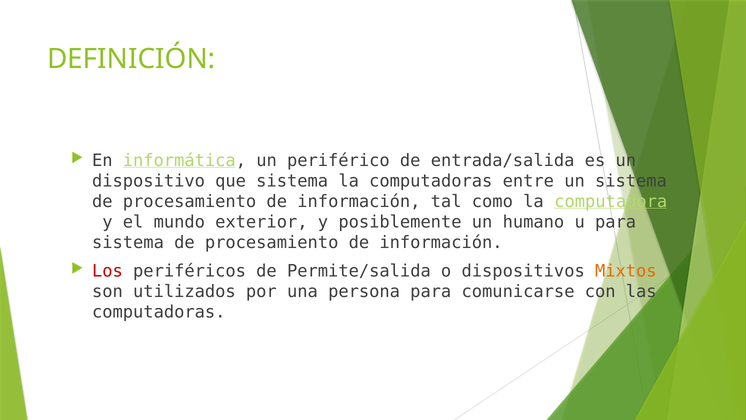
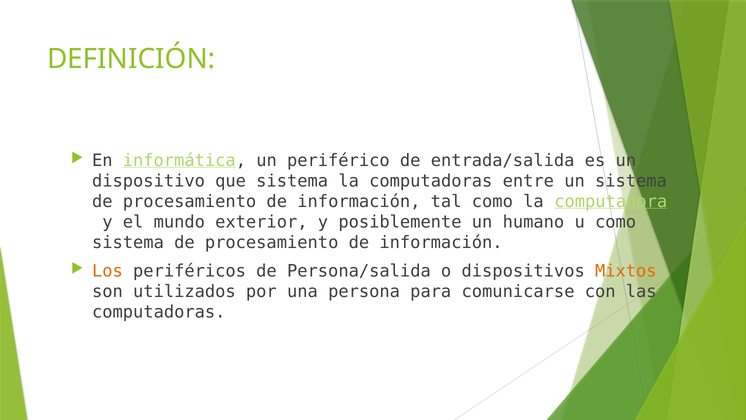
u para: para -> como (616, 222)
Los colour: red -> orange (107, 271)
Permite/salida: Permite/salida -> Persona/salida (359, 271)
